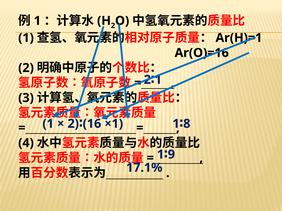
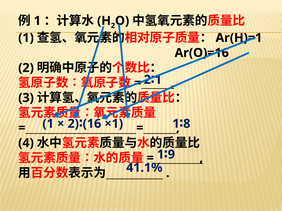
17.1%: 17.1% -> 41.1% (144, 168)
